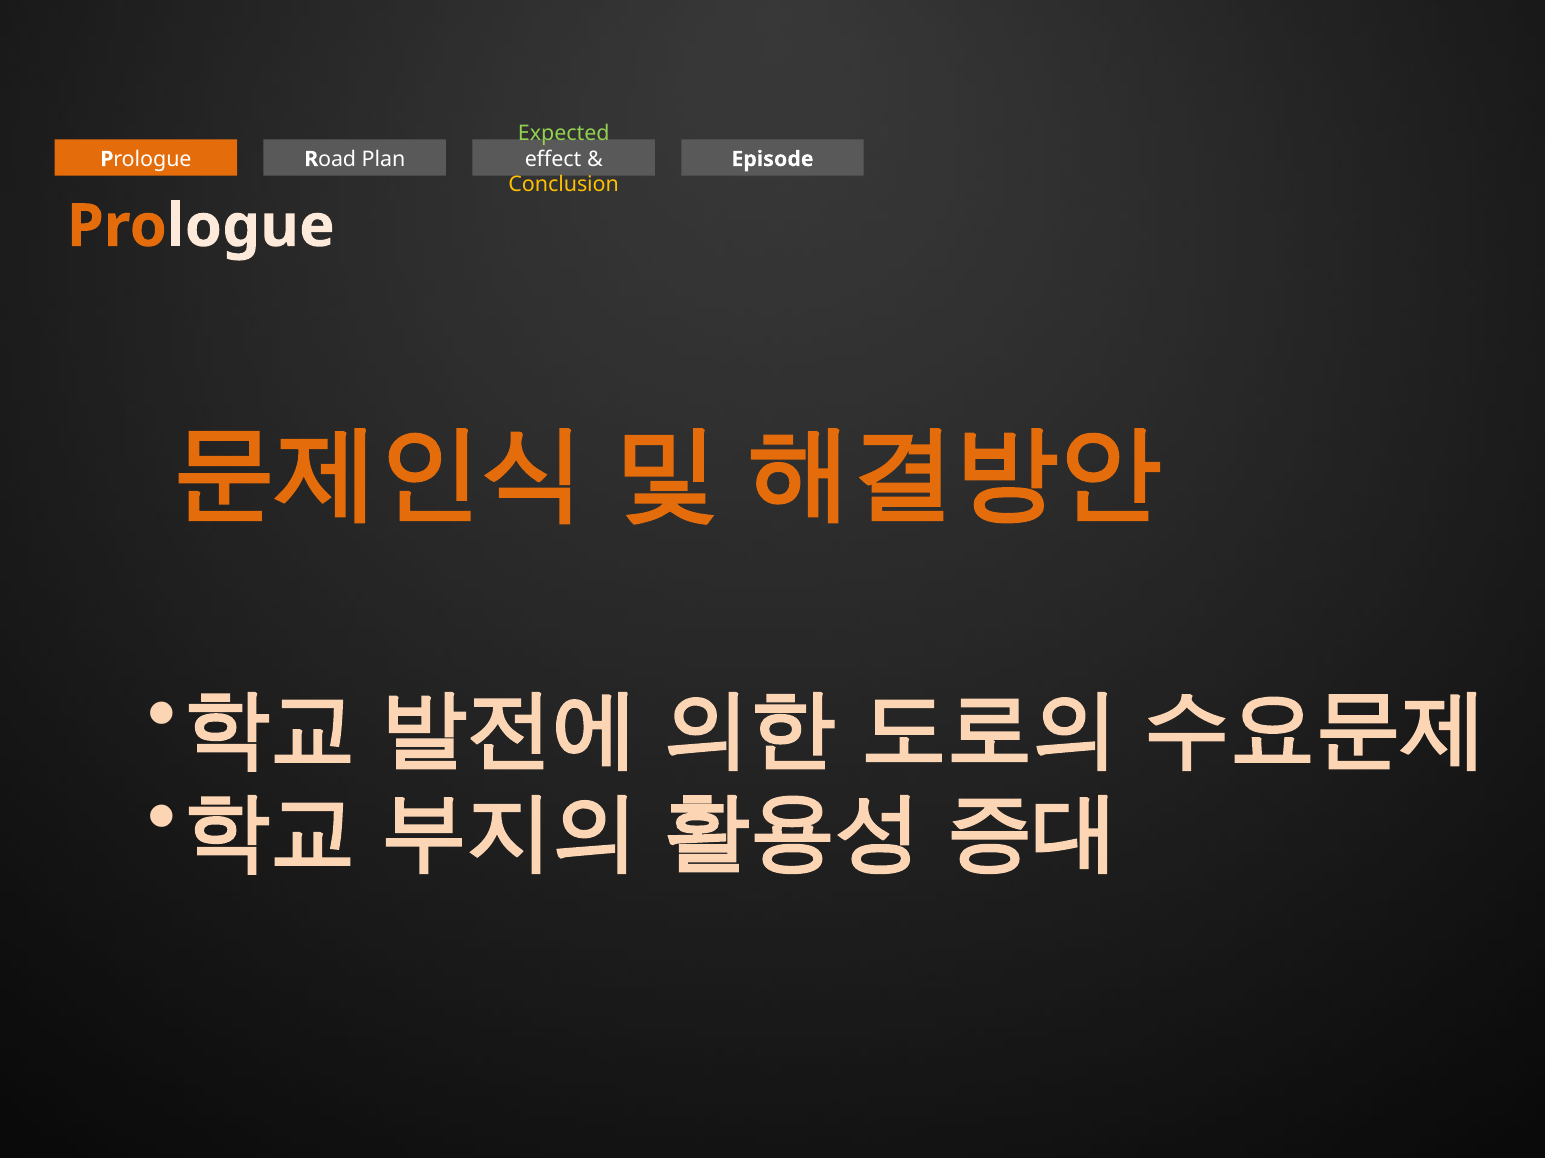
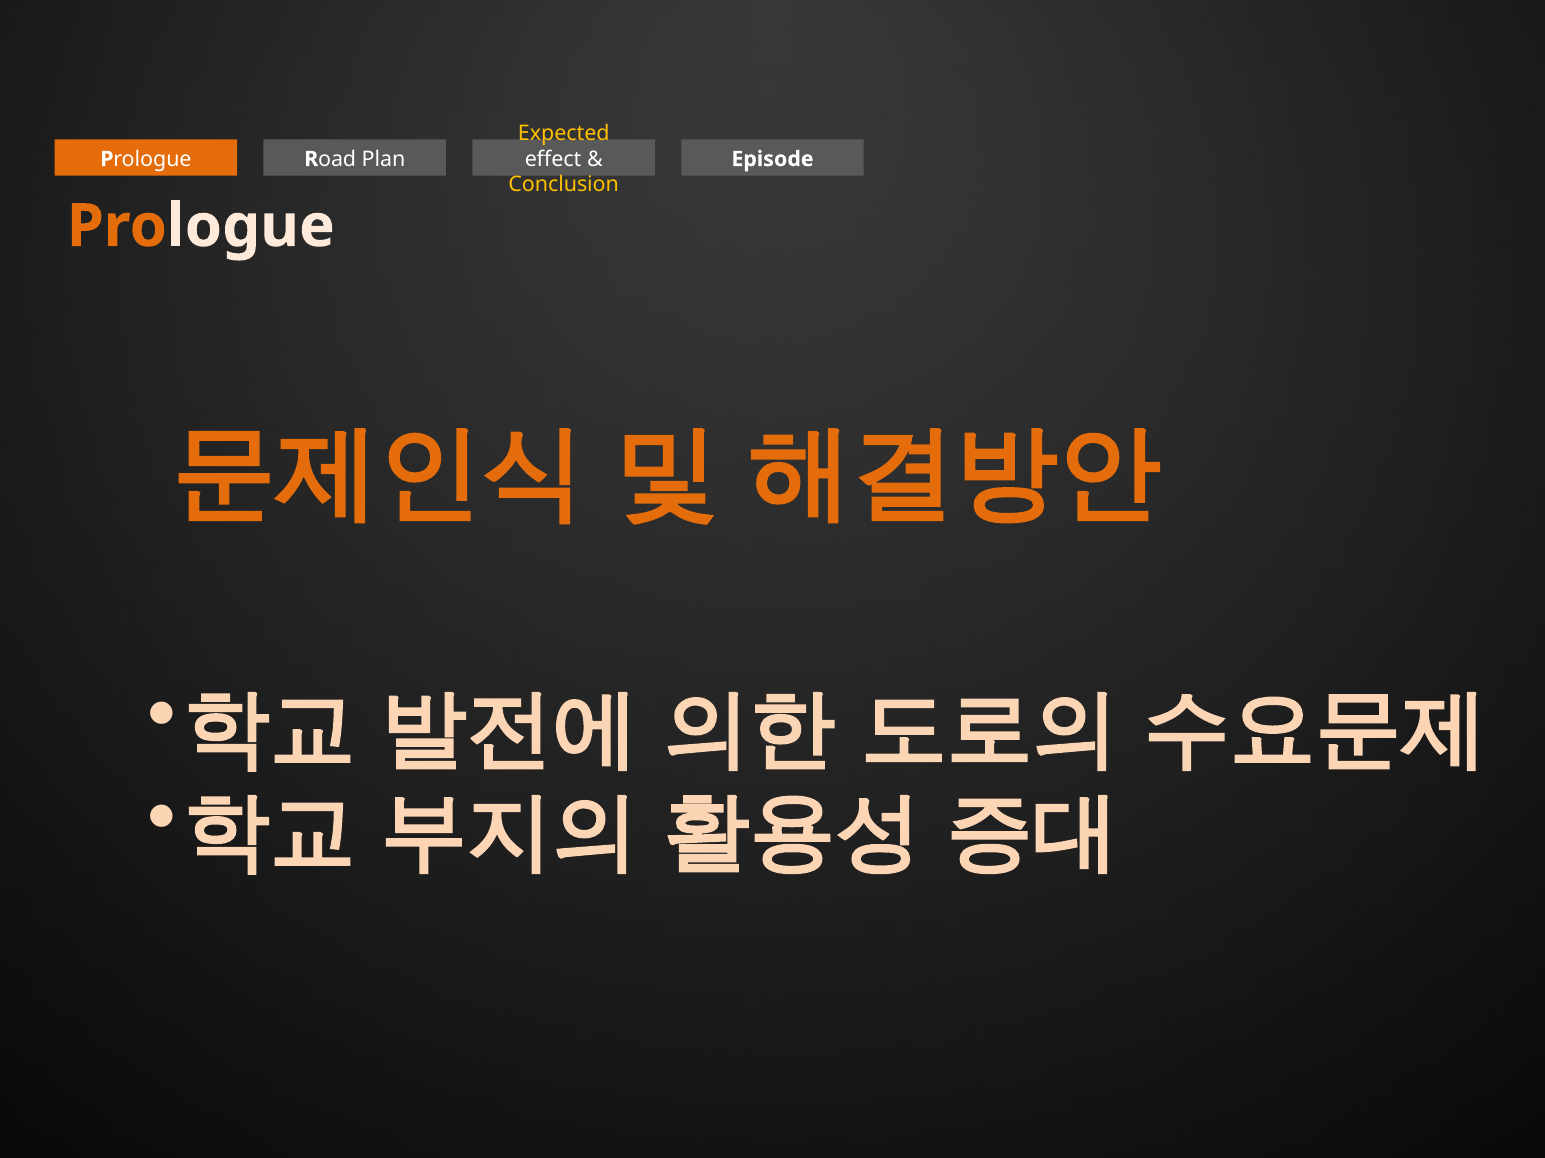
Expected colour: light green -> yellow (564, 133)
